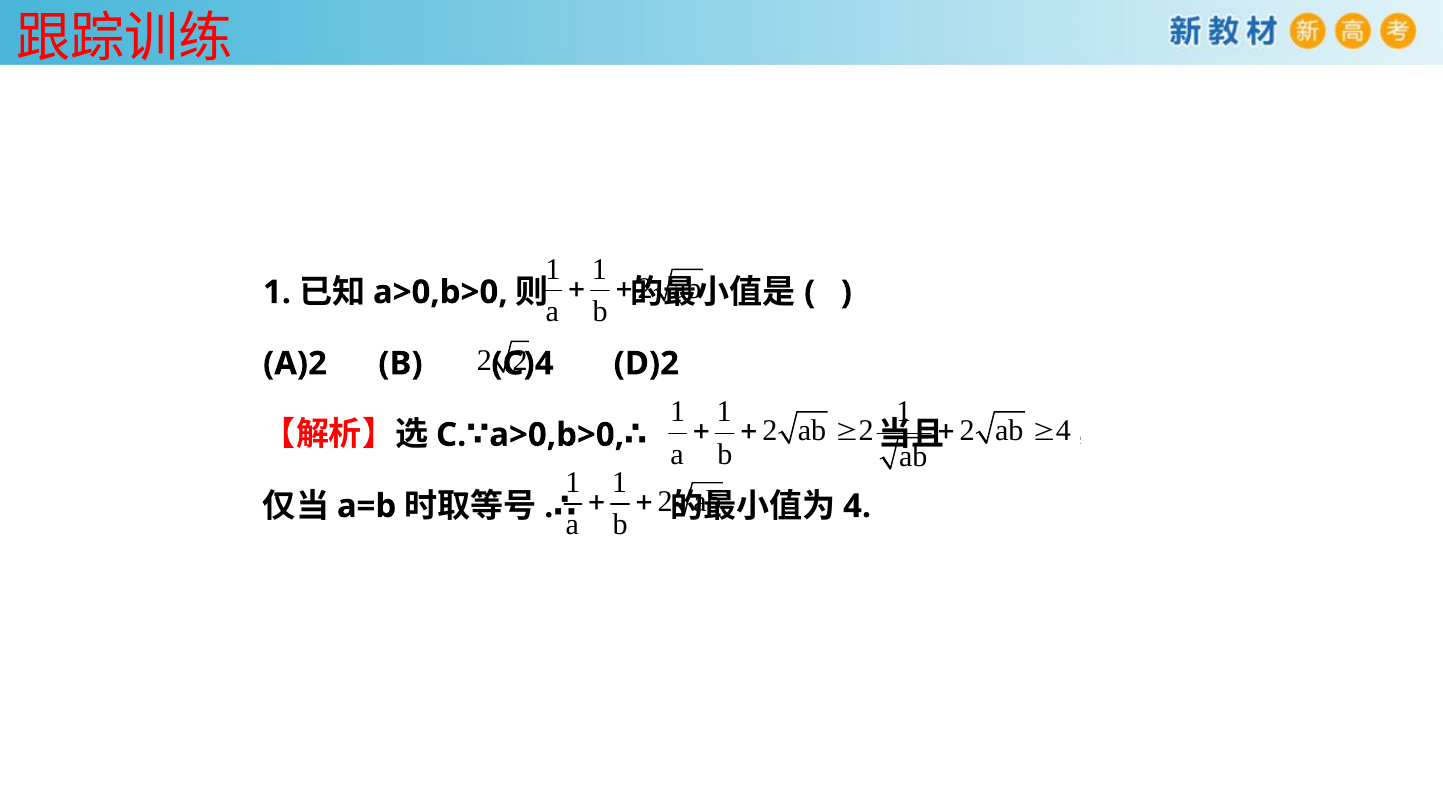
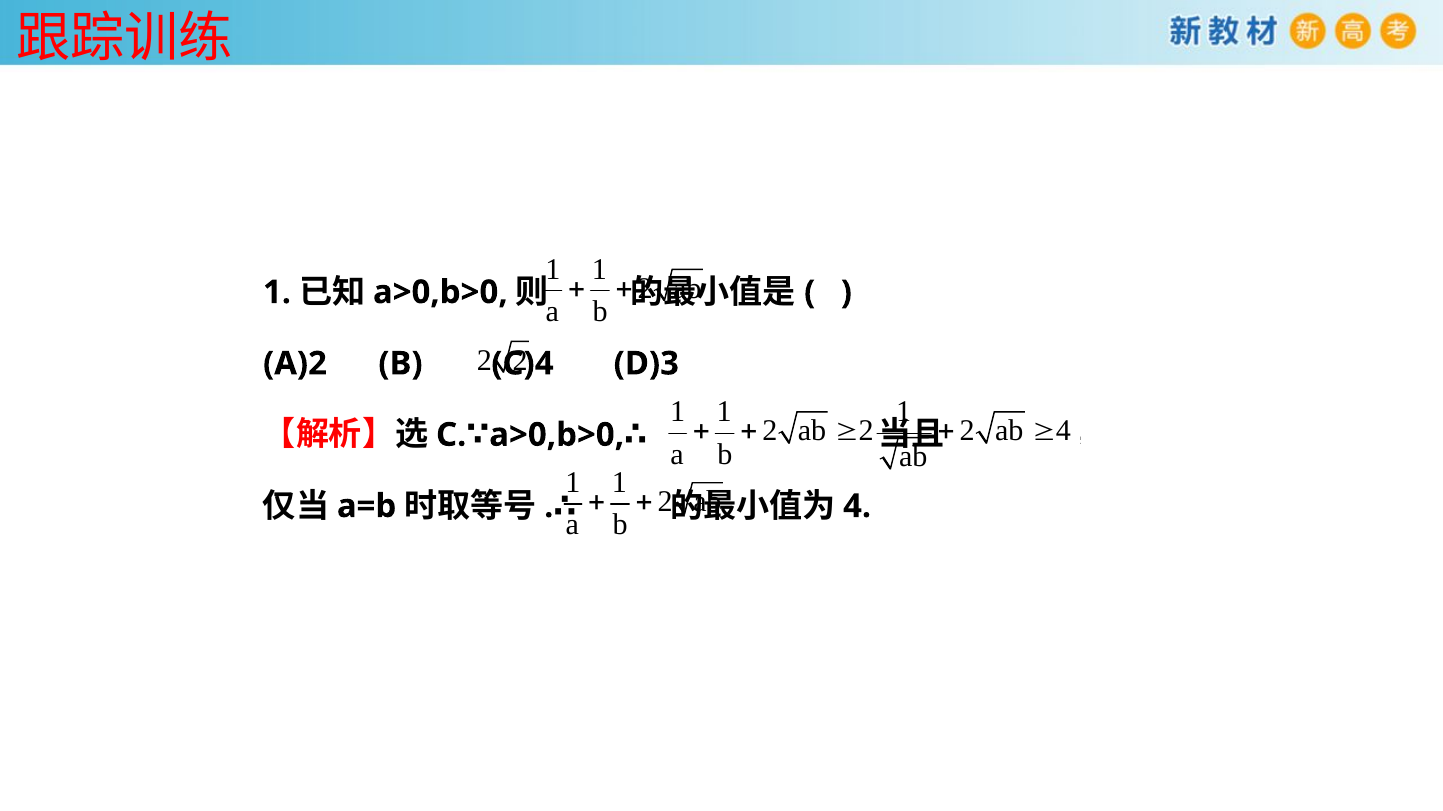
D)2: D)2 -> D)3 (646, 364)
